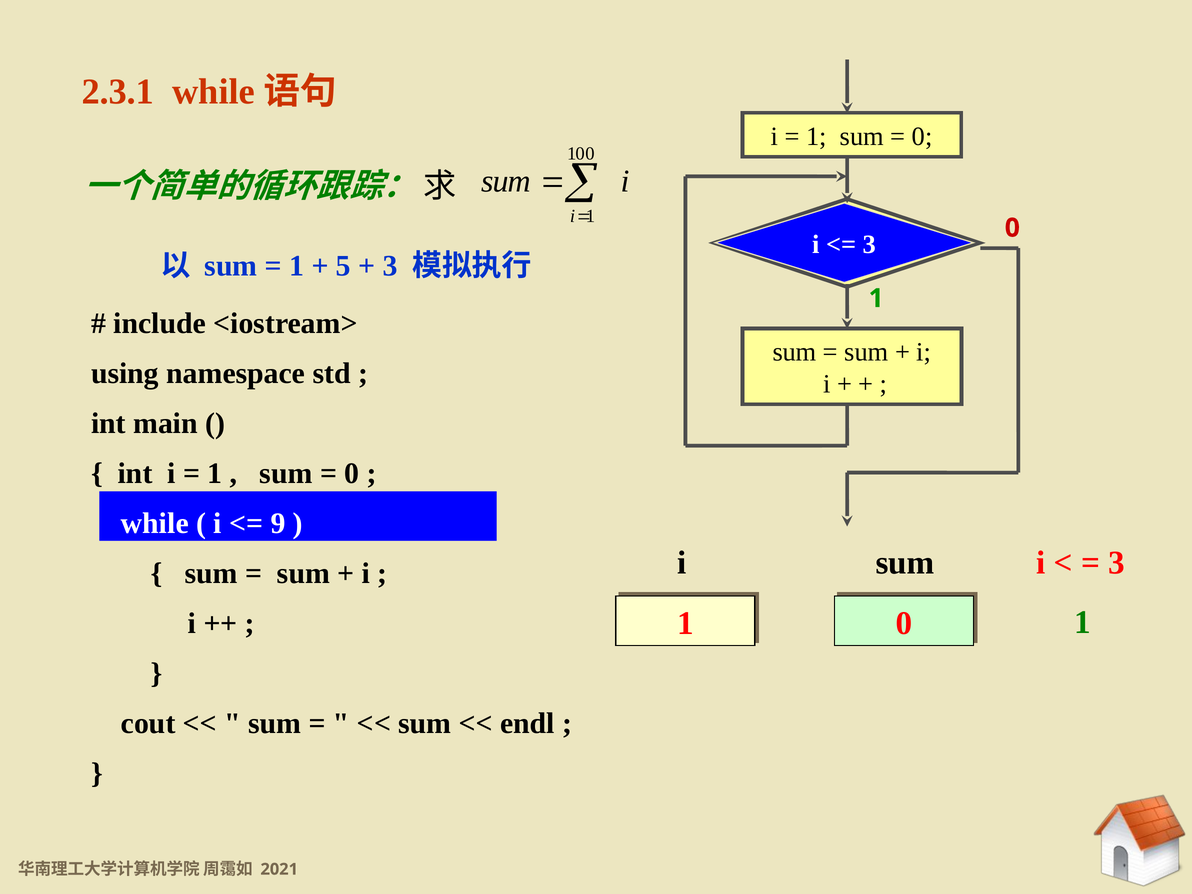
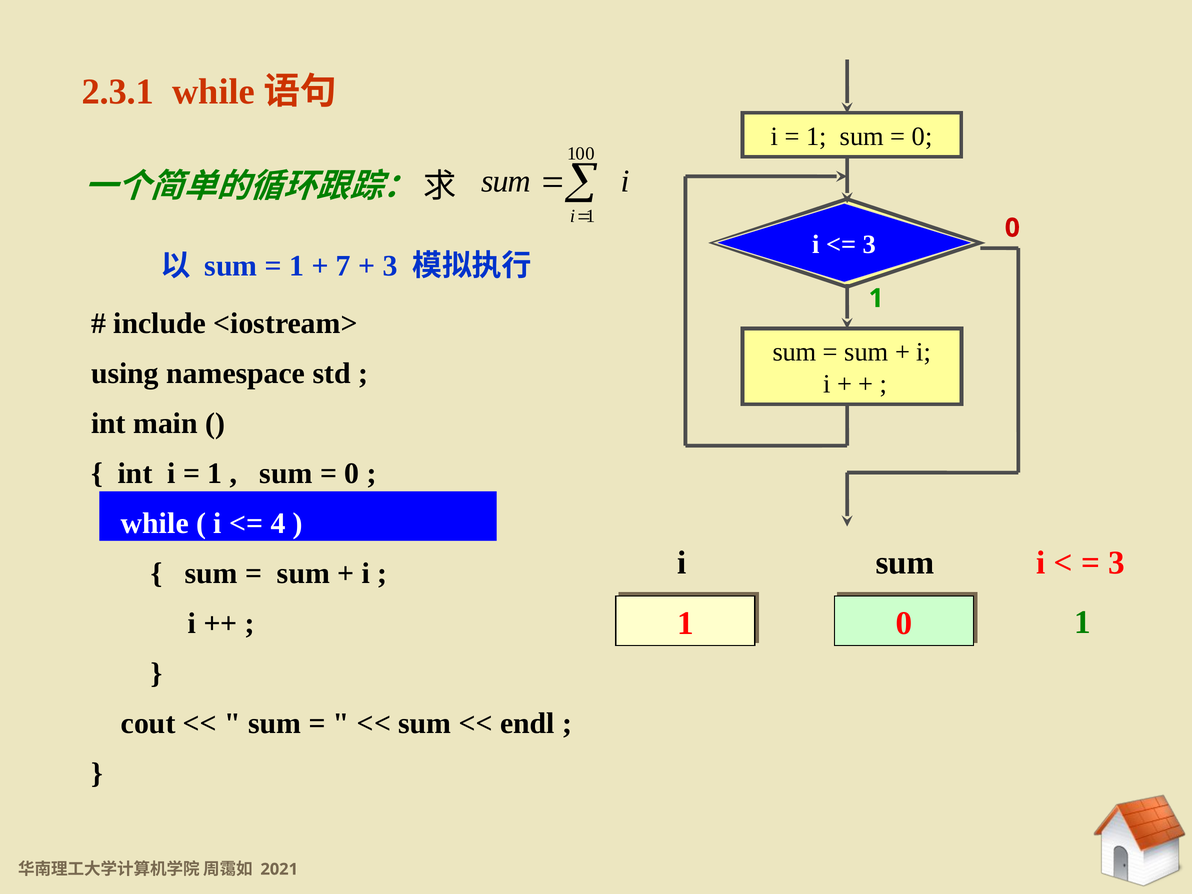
5: 5 -> 7 (343, 266)
9: 9 -> 4 (278, 523)
